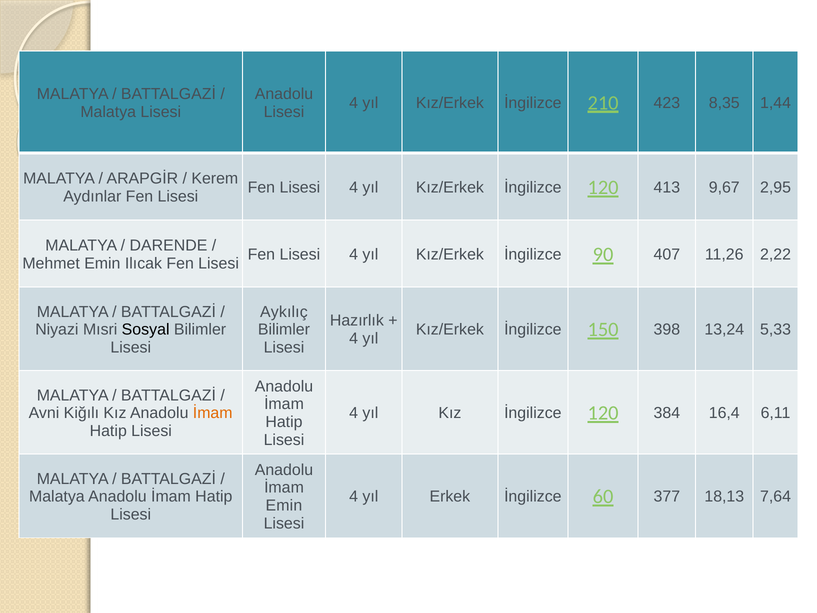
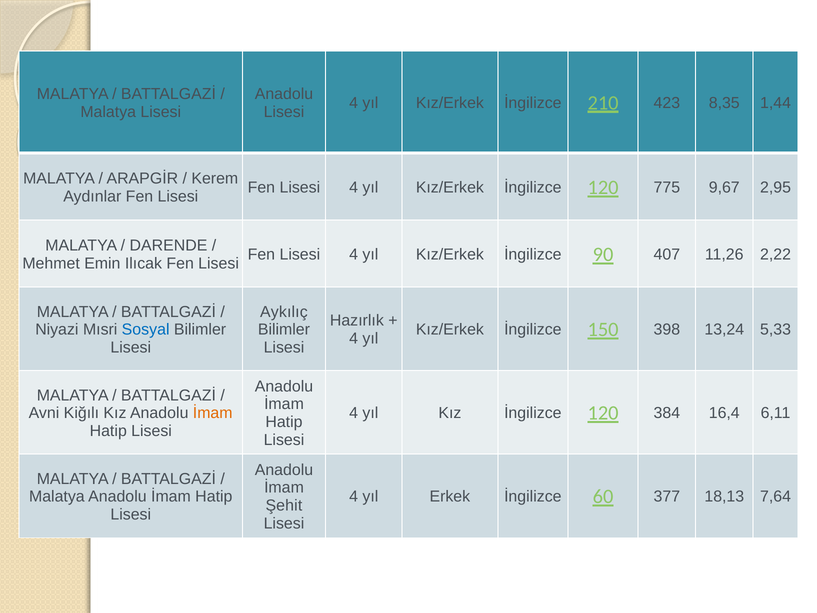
413: 413 -> 775 (667, 187)
Sosyal colour: black -> blue (146, 330)
Emin: Emin -> Şehit (284, 505)
